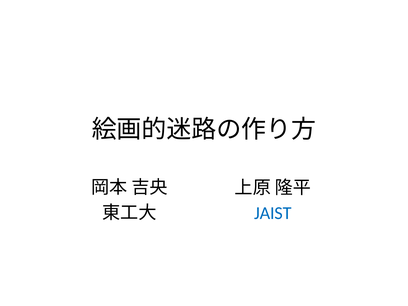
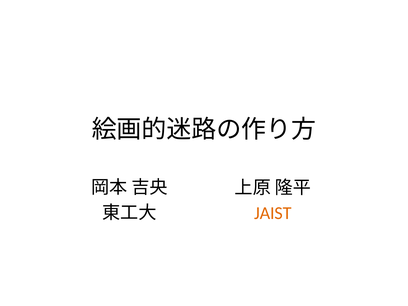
JAIST colour: blue -> orange (273, 213)
